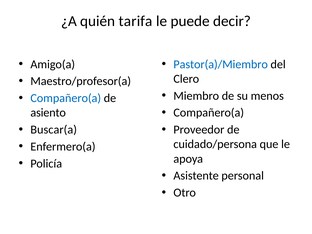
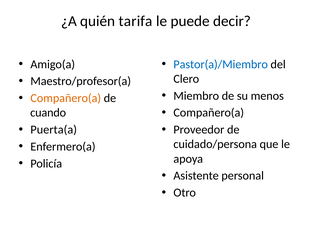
Compañero(a colour: blue -> orange (66, 98)
asiento: asiento -> cuando (48, 113)
Buscar(a: Buscar(a -> Puerta(a (54, 130)
